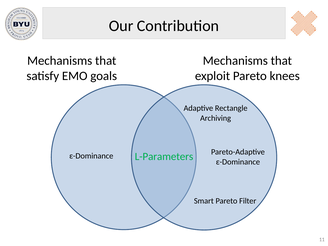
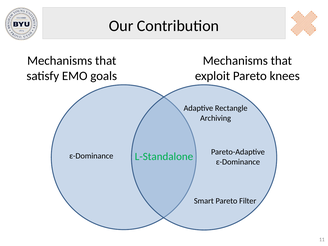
L-Parameters: L-Parameters -> L-Standalone (164, 157)
